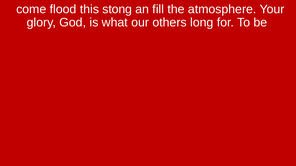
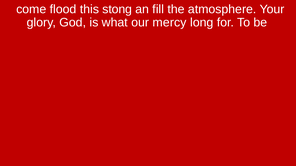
others: others -> mercy (170, 22)
